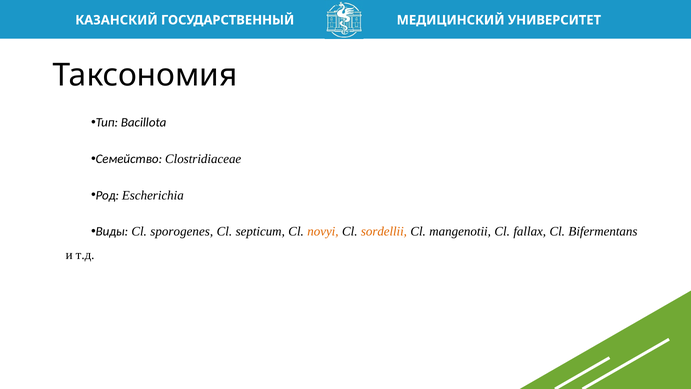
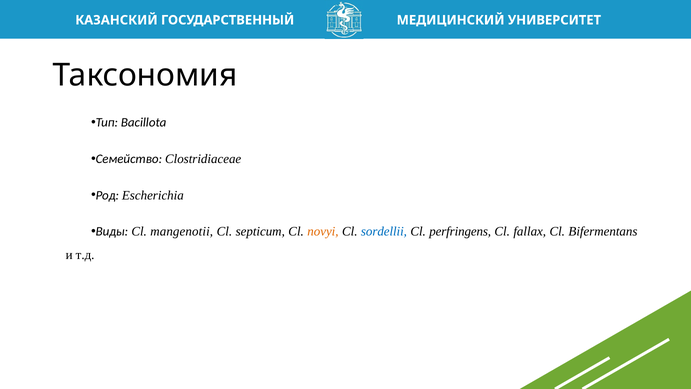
sporogenes: sporogenes -> mangenotii (182, 231)
sordellii colour: orange -> blue (384, 231)
mangenotii: mangenotii -> perfringens (460, 231)
